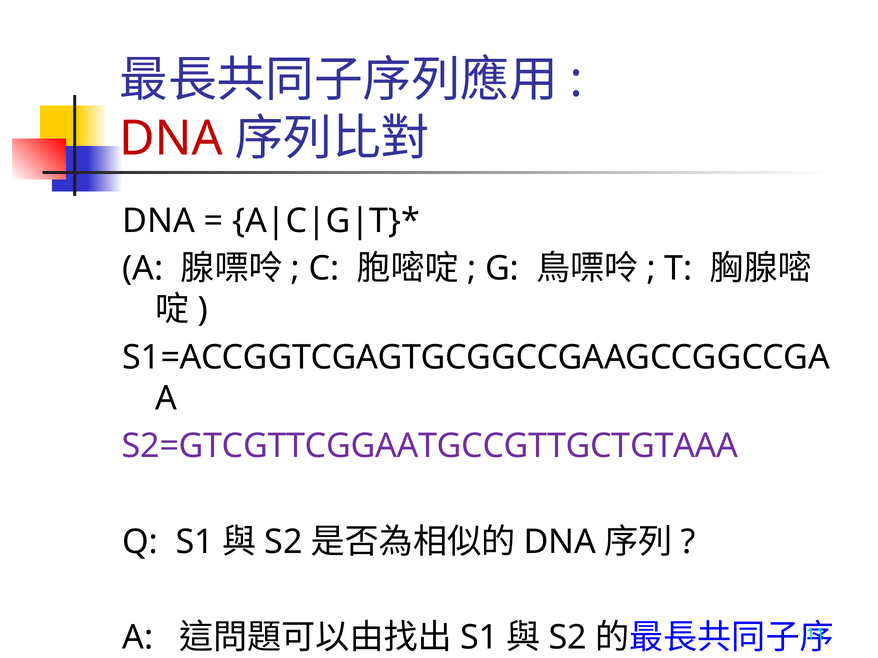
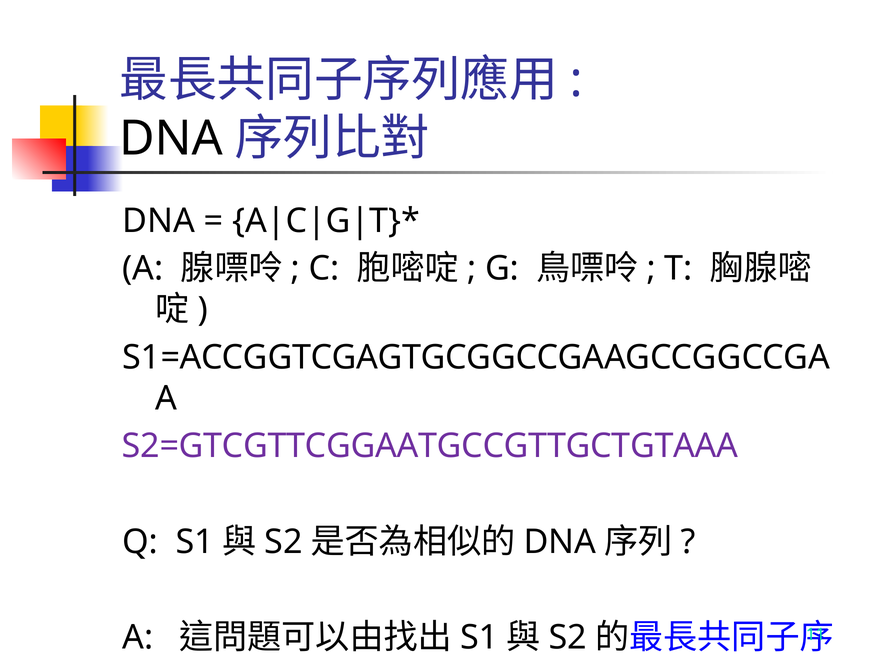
DNA colour: red -> black (171, 139)
